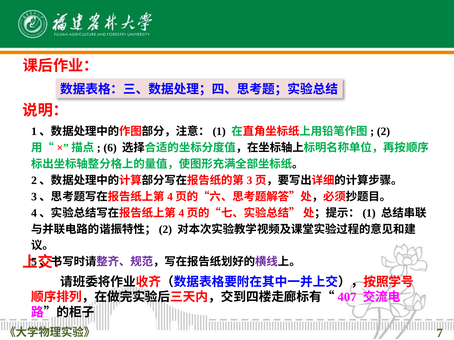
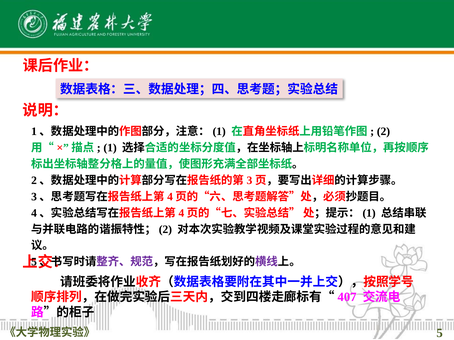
6: 6 -> 1 (110, 148)
7: 7 -> 5 (440, 333)
